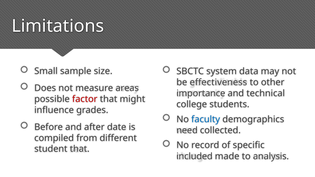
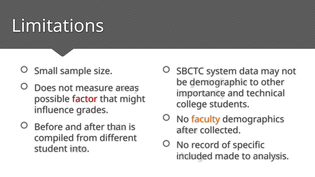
effectiveness: effectiveness -> demographic (218, 82)
faculty colour: blue -> orange (206, 119)
date: date -> than (117, 127)
need: need -> after (187, 130)
student that: that -> into (80, 149)
